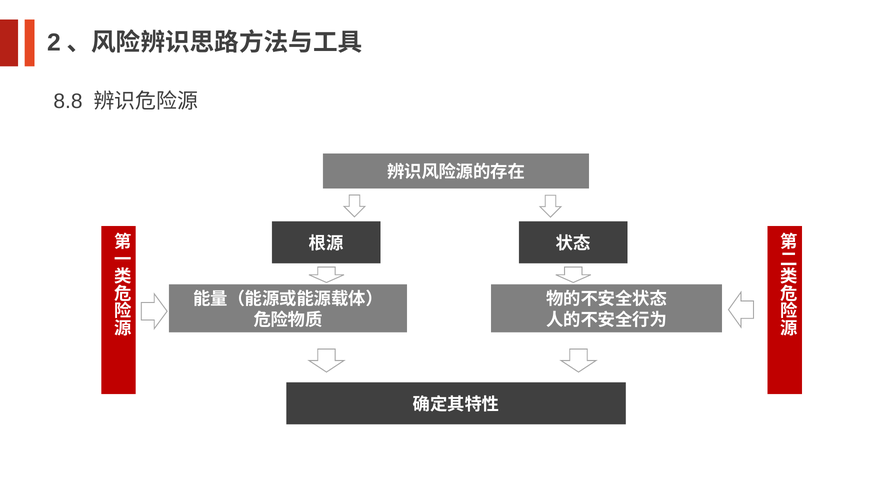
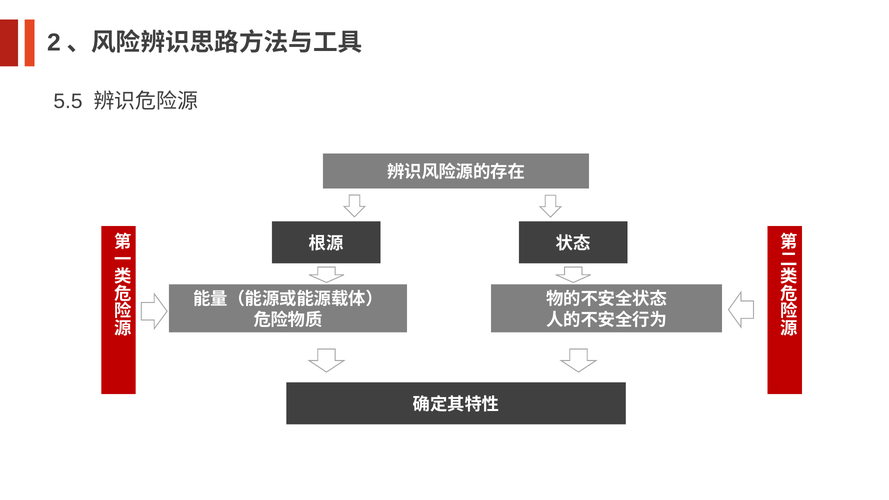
8.8: 8.8 -> 5.5 (68, 101)
